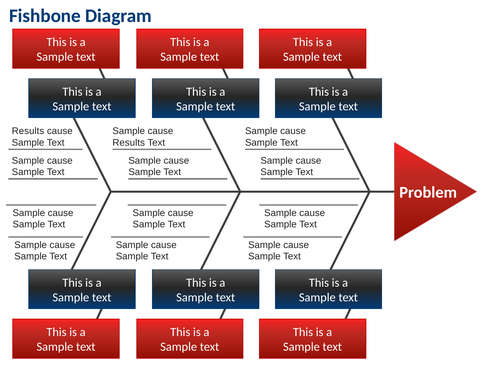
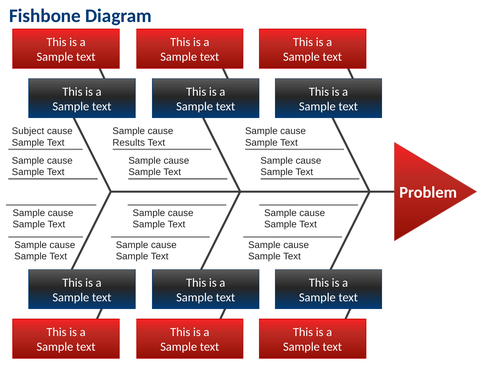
Results: Results -> Subject (28, 131)
